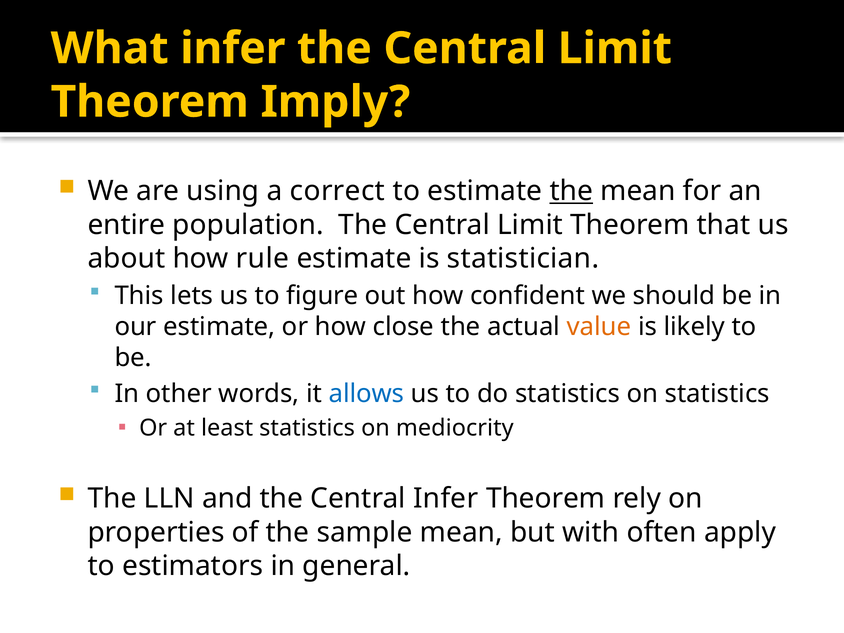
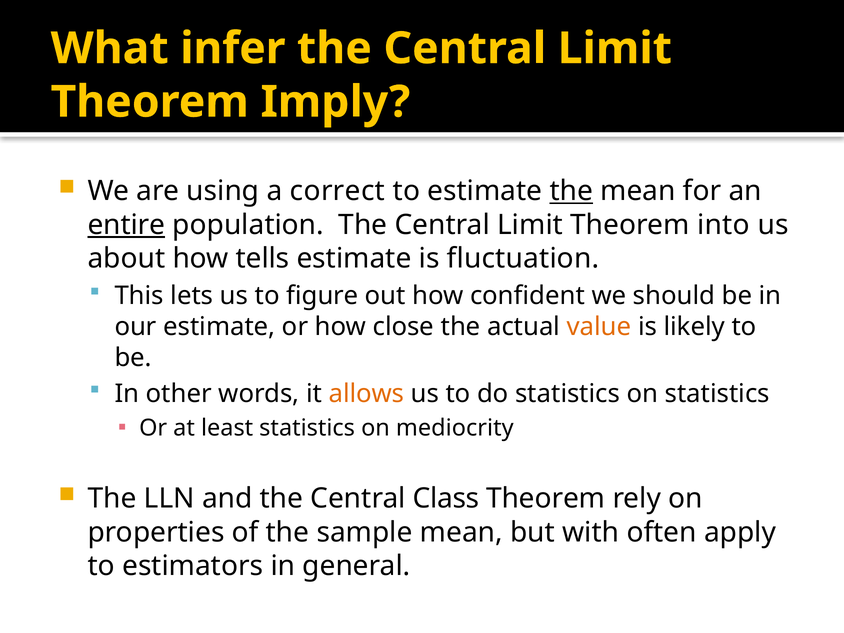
entire underline: none -> present (126, 225)
that: that -> into (724, 225)
rule: rule -> tells (263, 259)
statistician: statistician -> fluctuation (523, 259)
allows colour: blue -> orange (366, 394)
Central Infer: Infer -> Class (446, 499)
